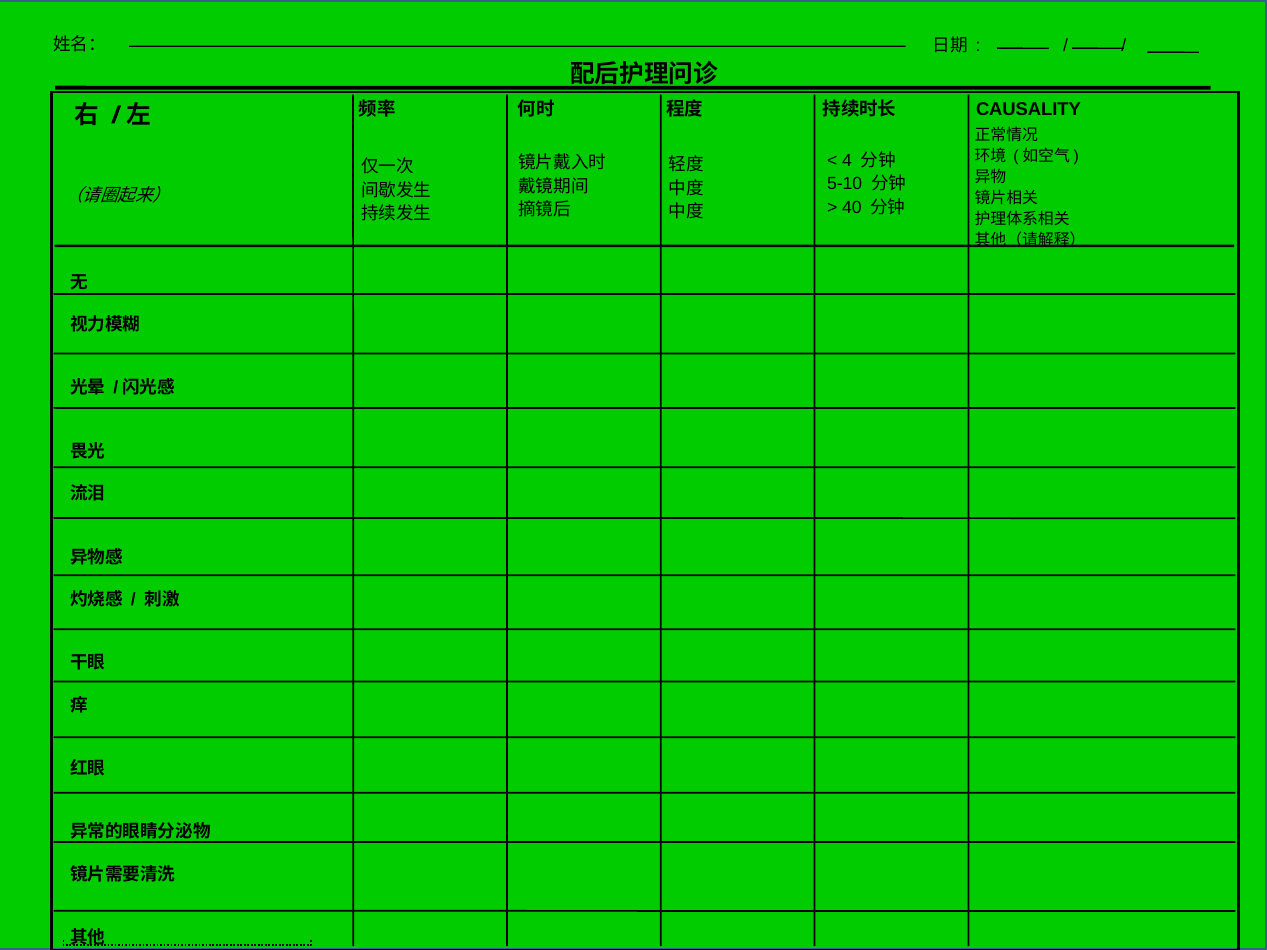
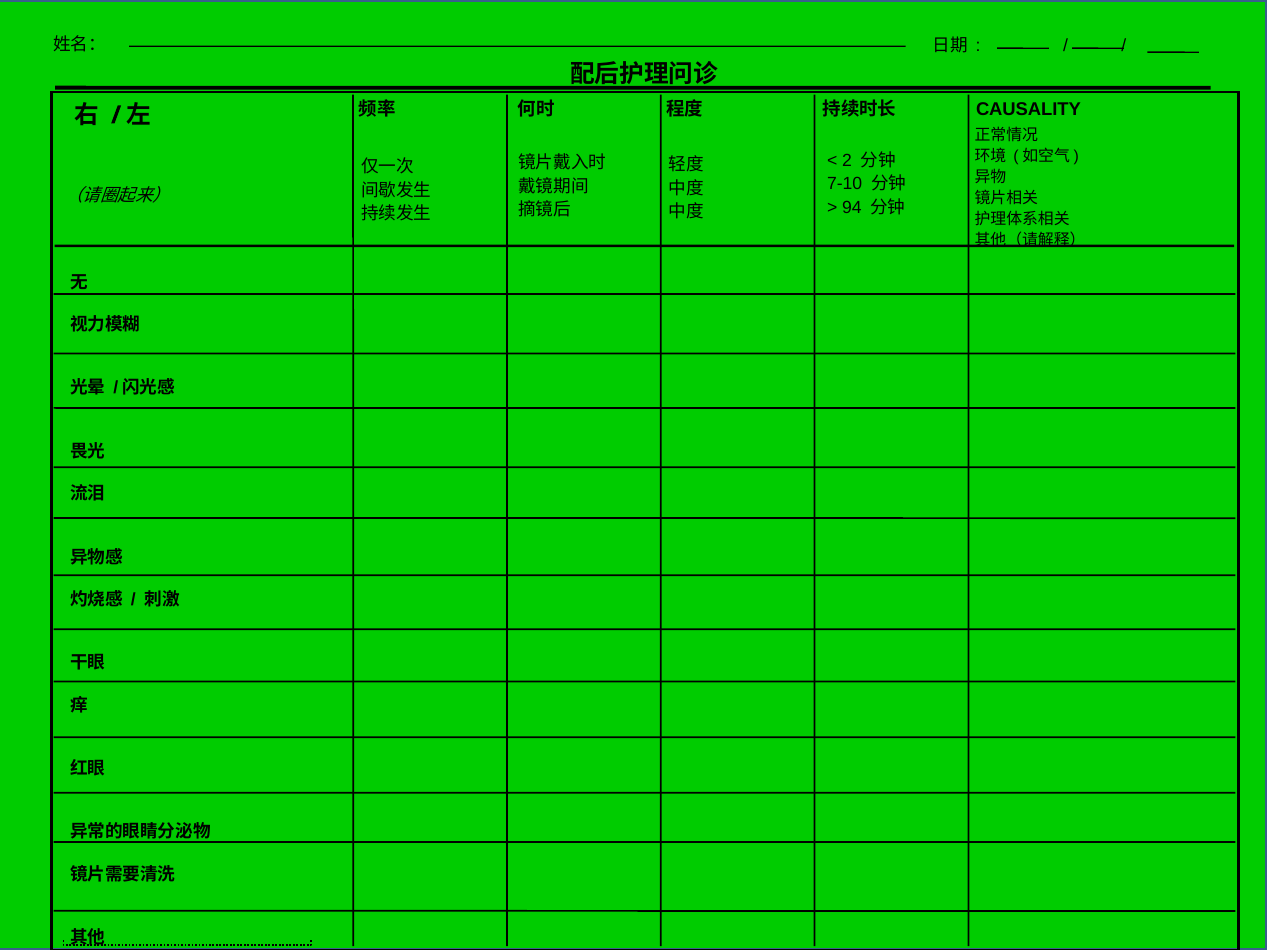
4: 4 -> 2 (847, 161)
5-10: 5-10 -> 7-10 (845, 184)
40: 40 -> 94 (852, 207)
